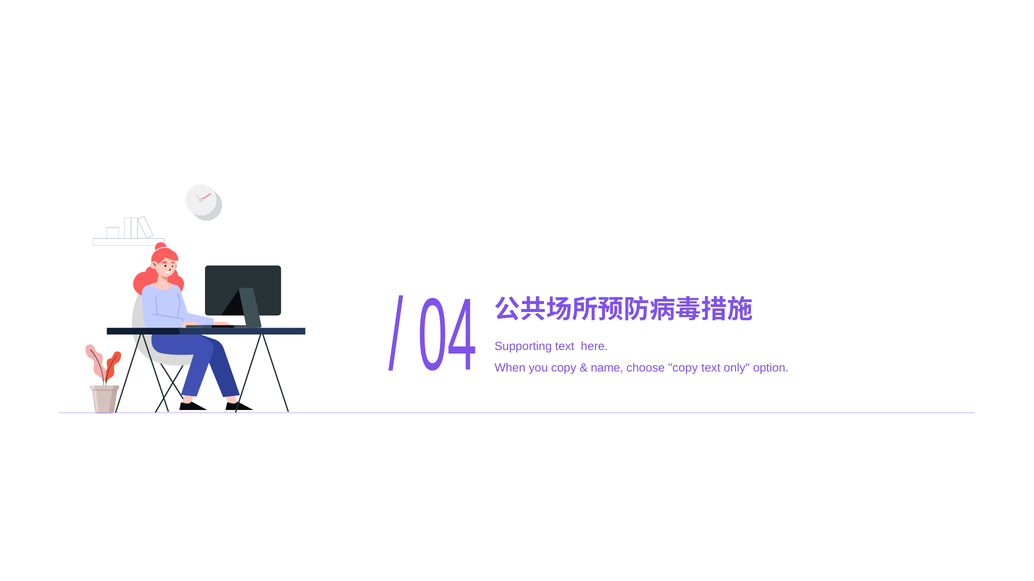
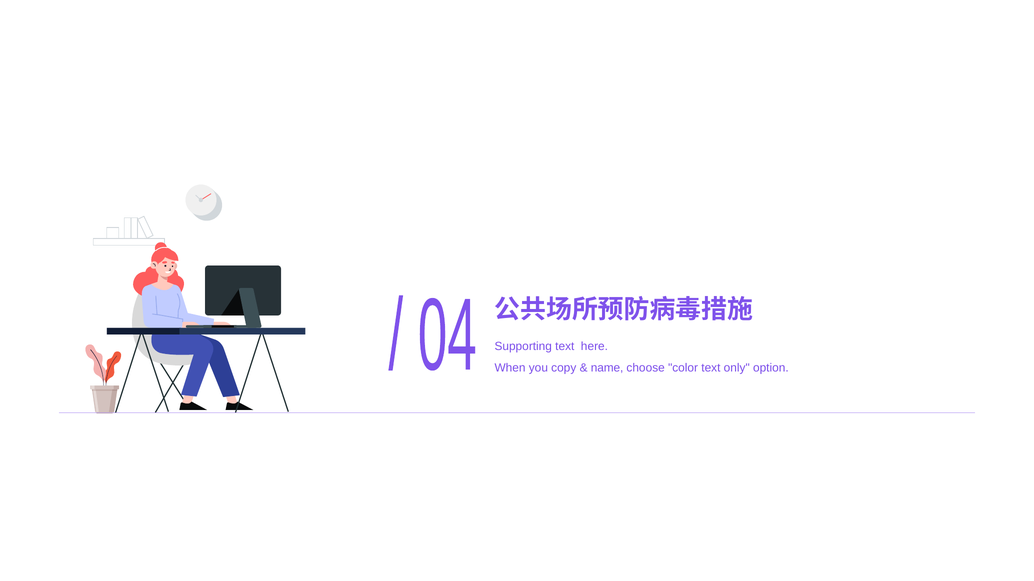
choose copy: copy -> color (683, 368)
